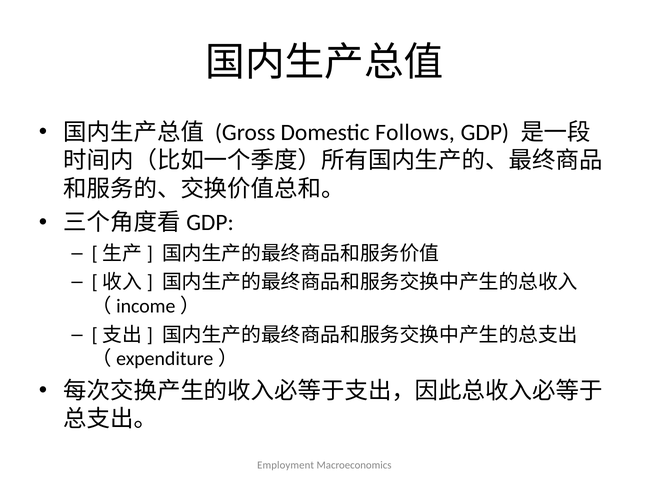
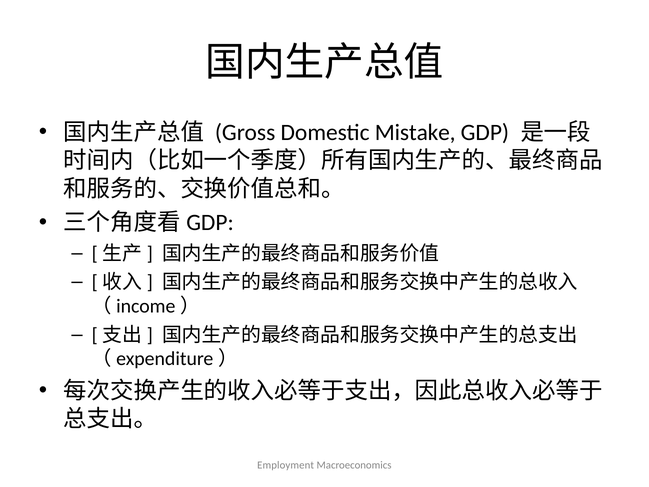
Follows: Follows -> Mistake (415, 133)
